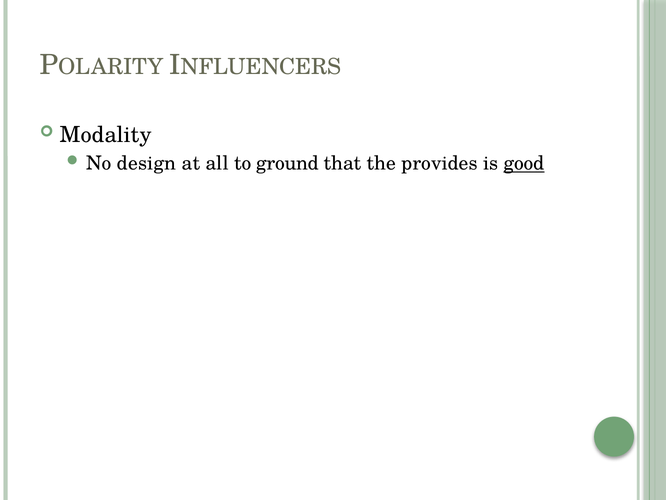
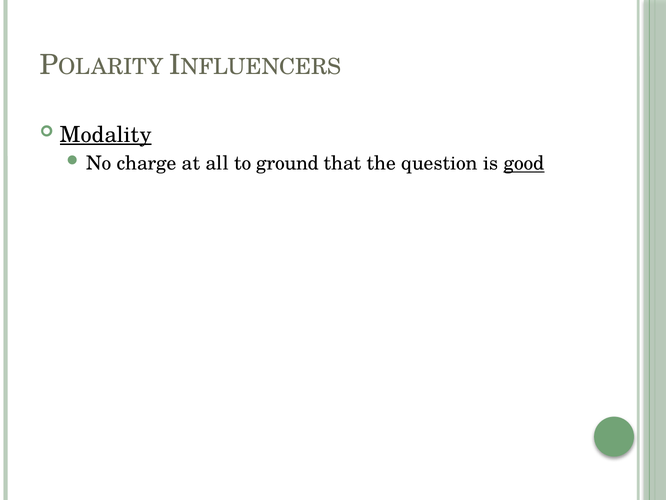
Modality underline: none -> present (106, 135)
design: design -> charge (147, 163)
provides: provides -> question (440, 163)
